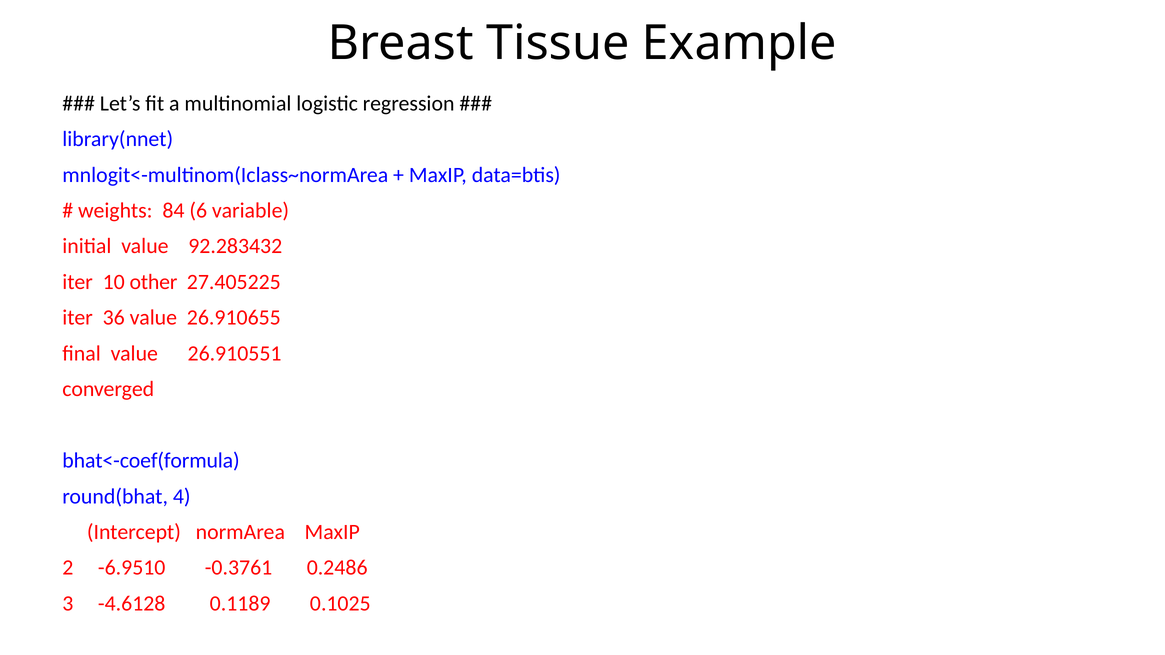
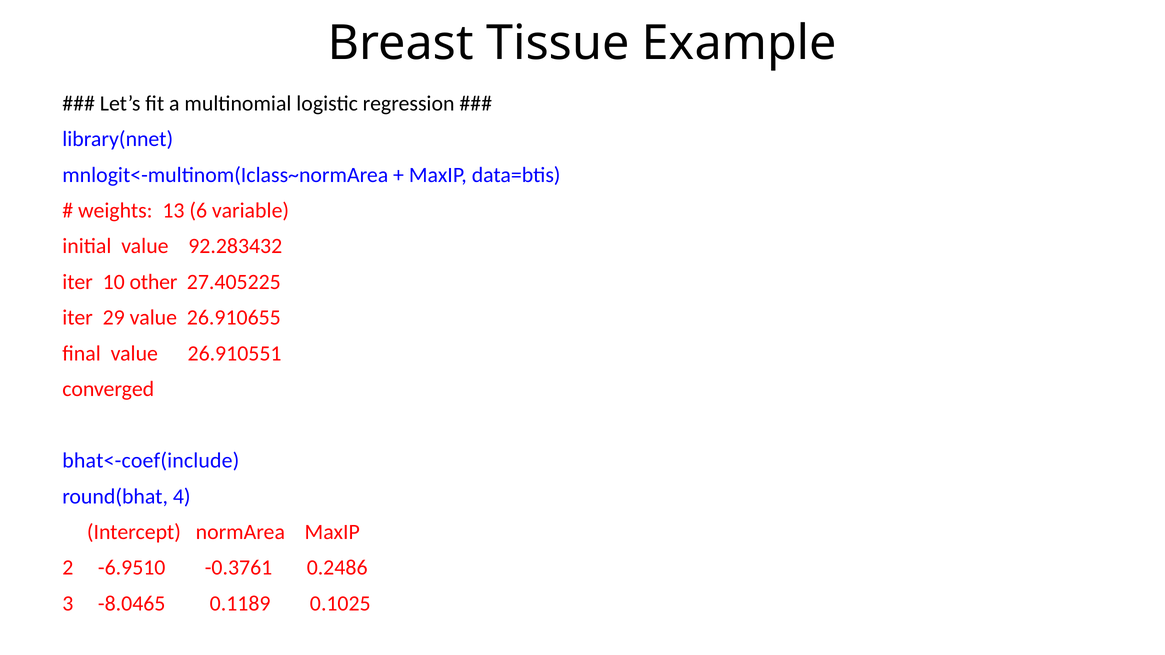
84: 84 -> 13 (173, 211)
36: 36 -> 29 (114, 318)
bhat<-coef(formula: bhat<-coef(formula -> bhat<-coef(include (151, 461)
-4.6128: -4.6128 -> -8.0465 (132, 604)
